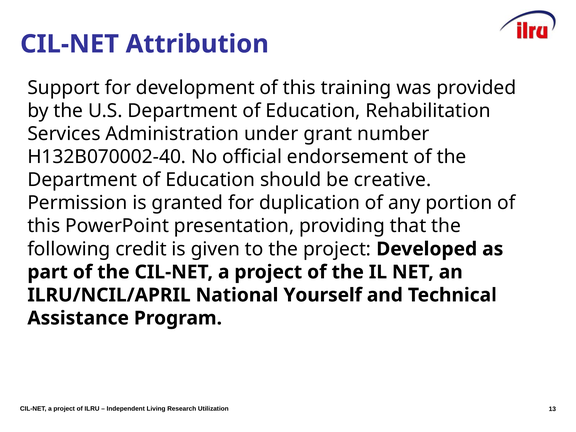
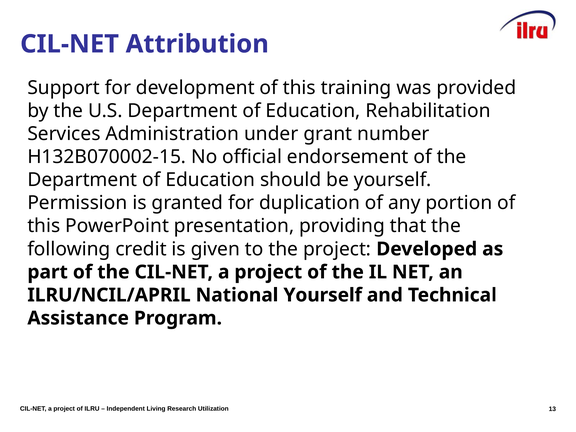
H132B070002-40: H132B070002-40 -> H132B070002-15 (107, 157)
be creative: creative -> yourself (393, 180)
